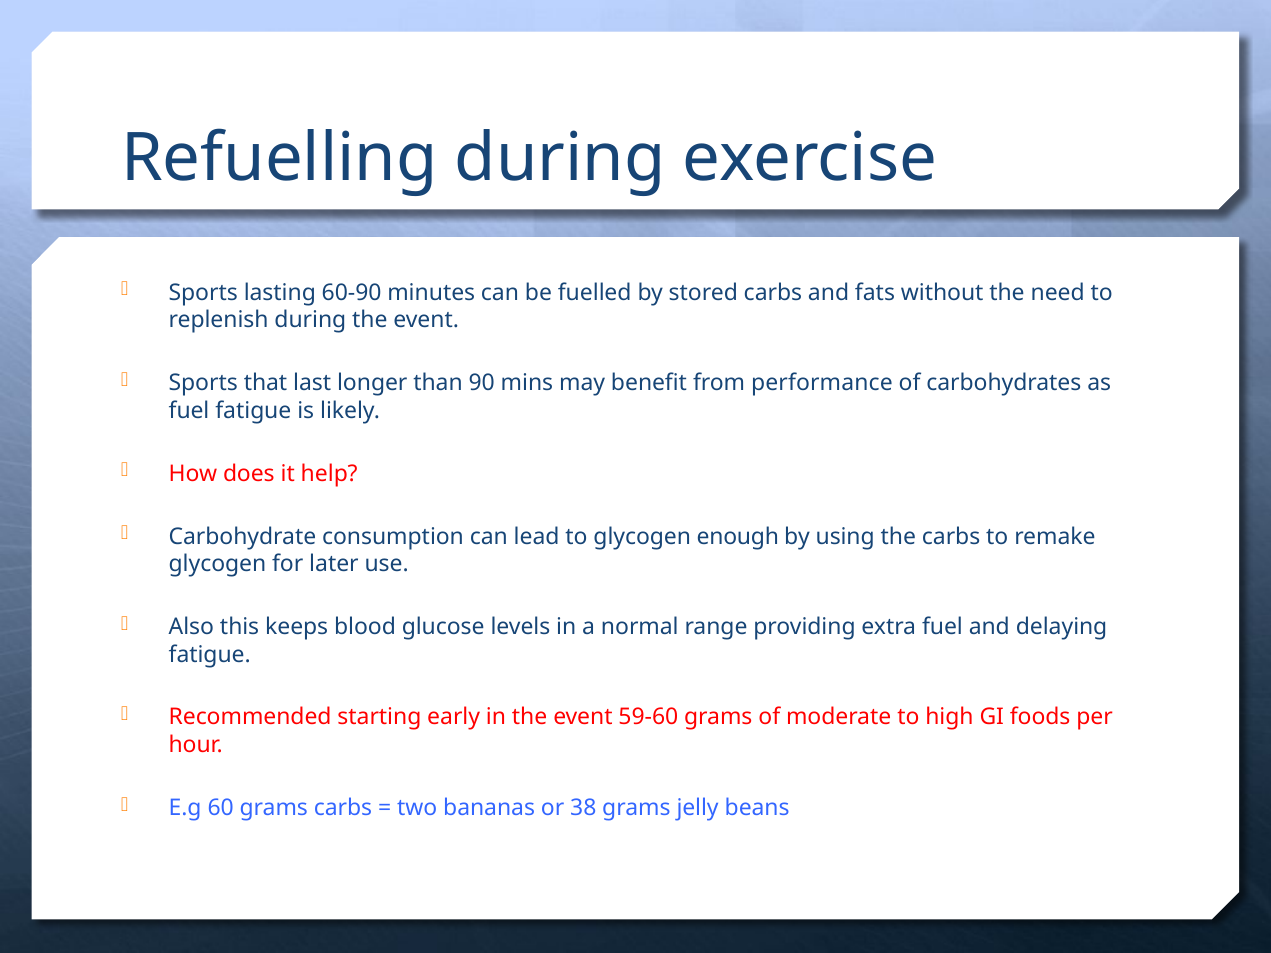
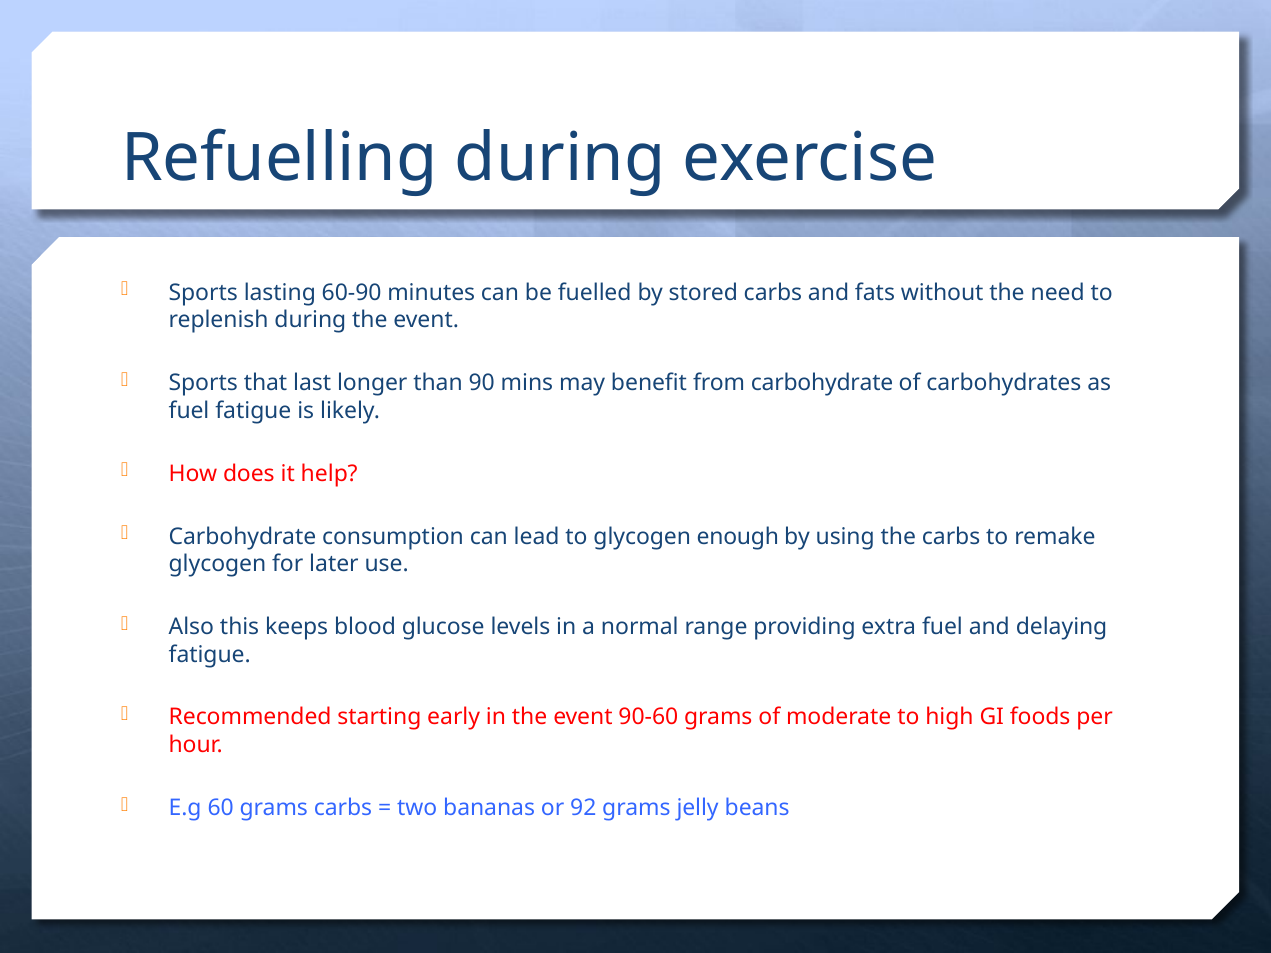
from performance: performance -> carbohydrate (822, 383)
59-60: 59-60 -> 90-60 (648, 718)
38: 38 -> 92 (583, 808)
